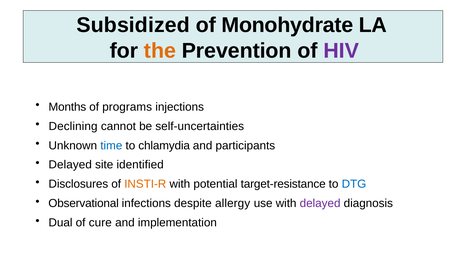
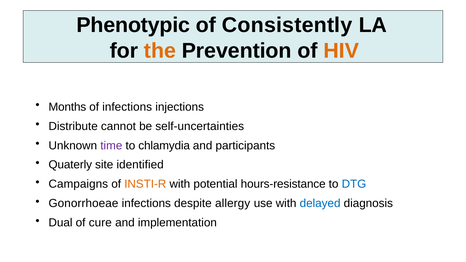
Subsidized: Subsidized -> Phenotypic (133, 25)
Monohydrate: Monohydrate -> Consistently (287, 25)
HIV colour: purple -> orange (341, 51)
of programs: programs -> infections (127, 107)
Declining: Declining -> Distribute (73, 126)
time colour: blue -> purple (111, 146)
Delayed: Delayed -> Quaterly (70, 165)
Disclosures: Disclosures -> Campaigns (78, 184)
target-resistance: target-resistance -> hours-resistance (283, 184)
Observational: Observational -> Gonorrhoeae (83, 204)
delayed colour: purple -> blue (320, 204)
